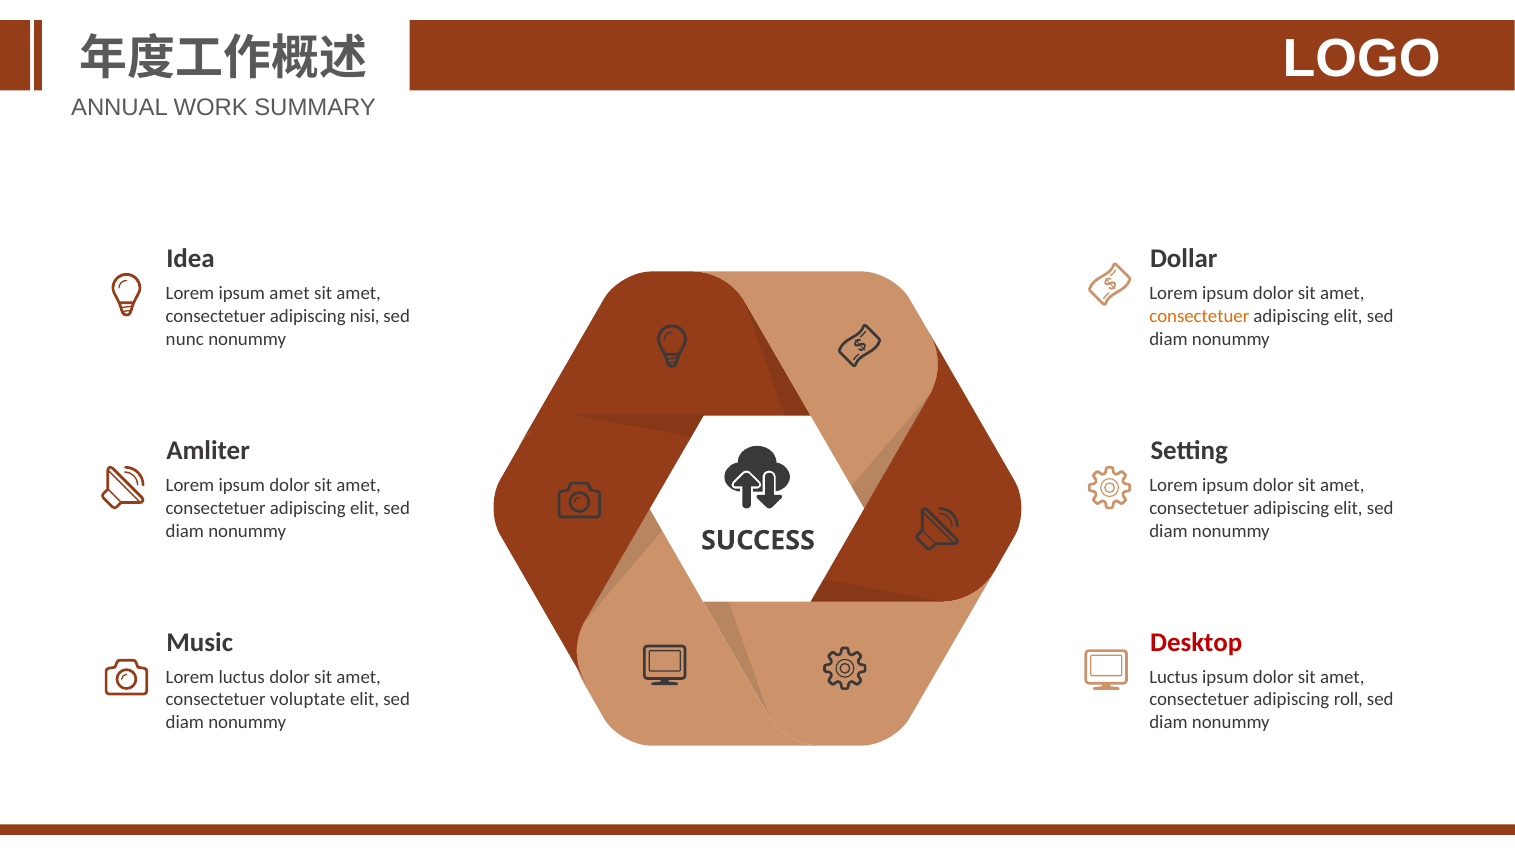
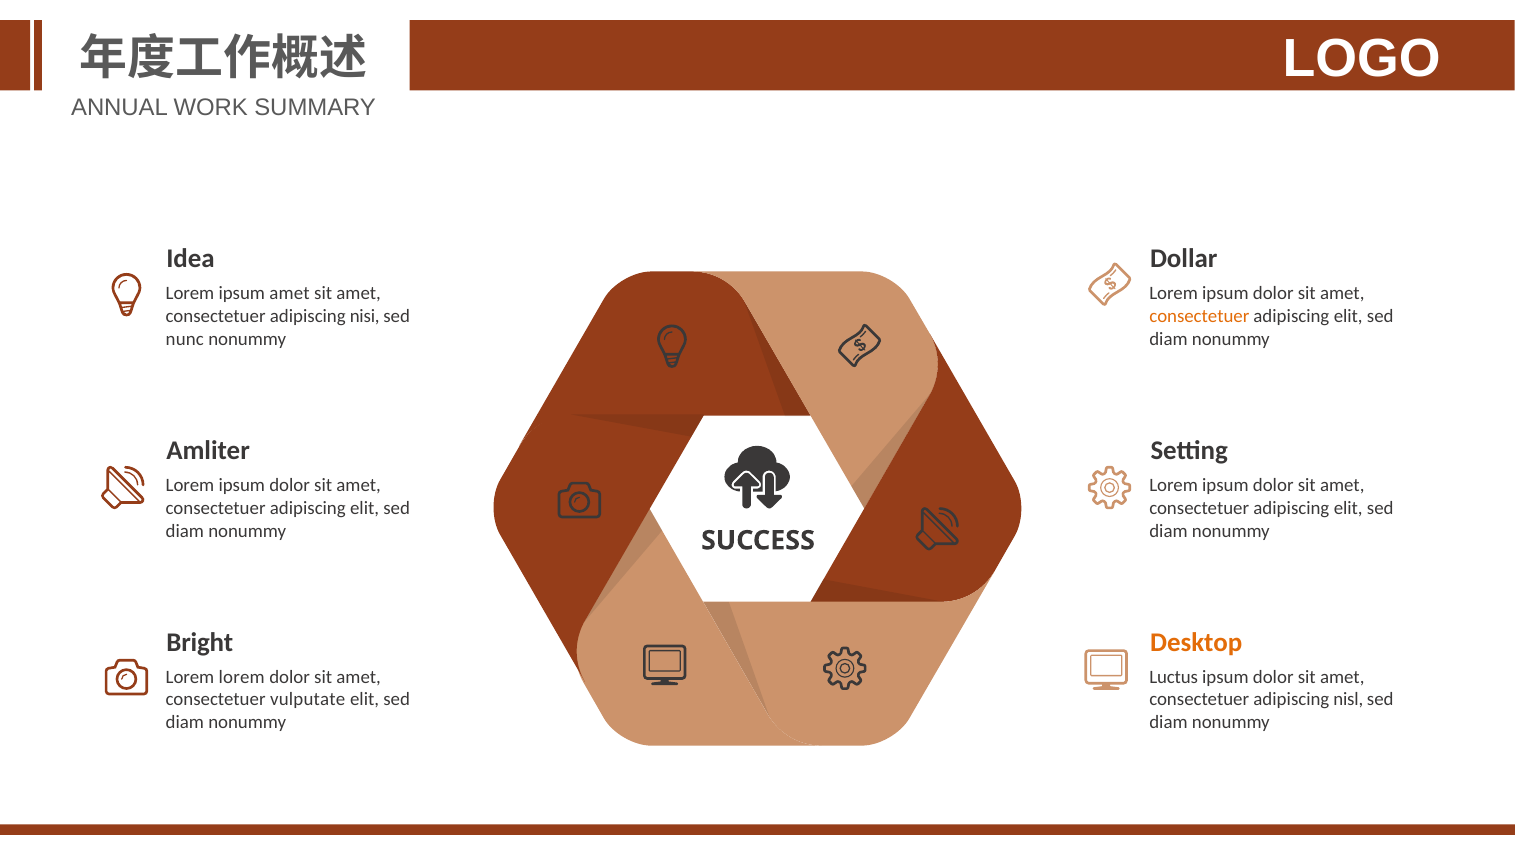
Music: Music -> Bright (200, 642)
Desktop colour: red -> orange (1196, 642)
Lorem luctus: luctus -> lorem (242, 677)
voluptate: voluptate -> vulputate (308, 700)
roll: roll -> nisl (1348, 700)
